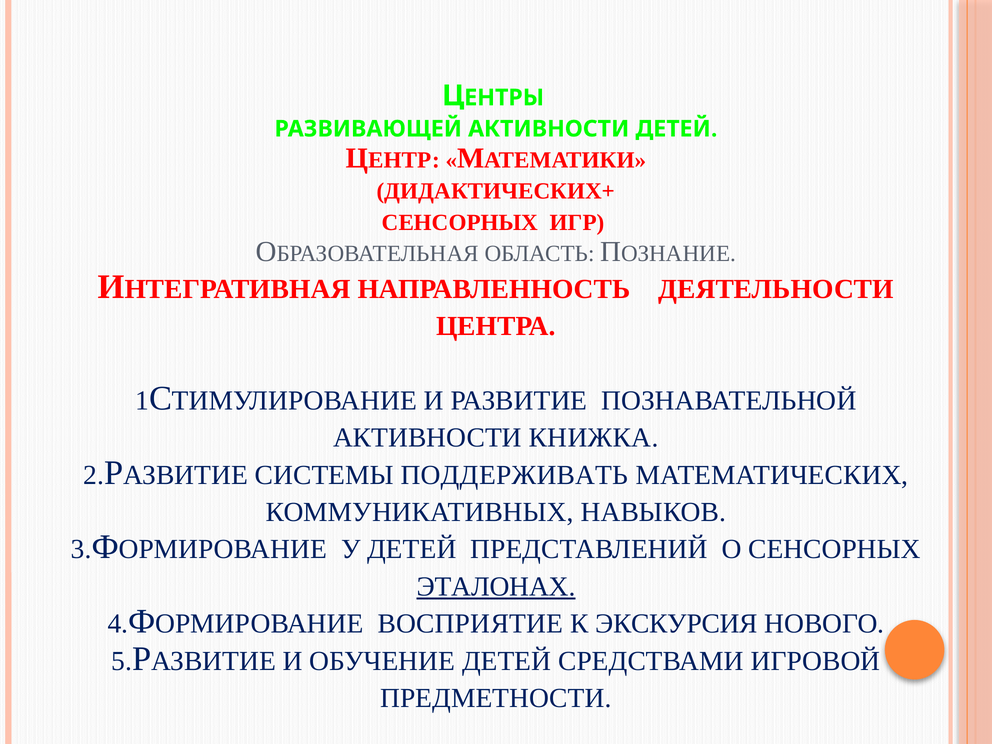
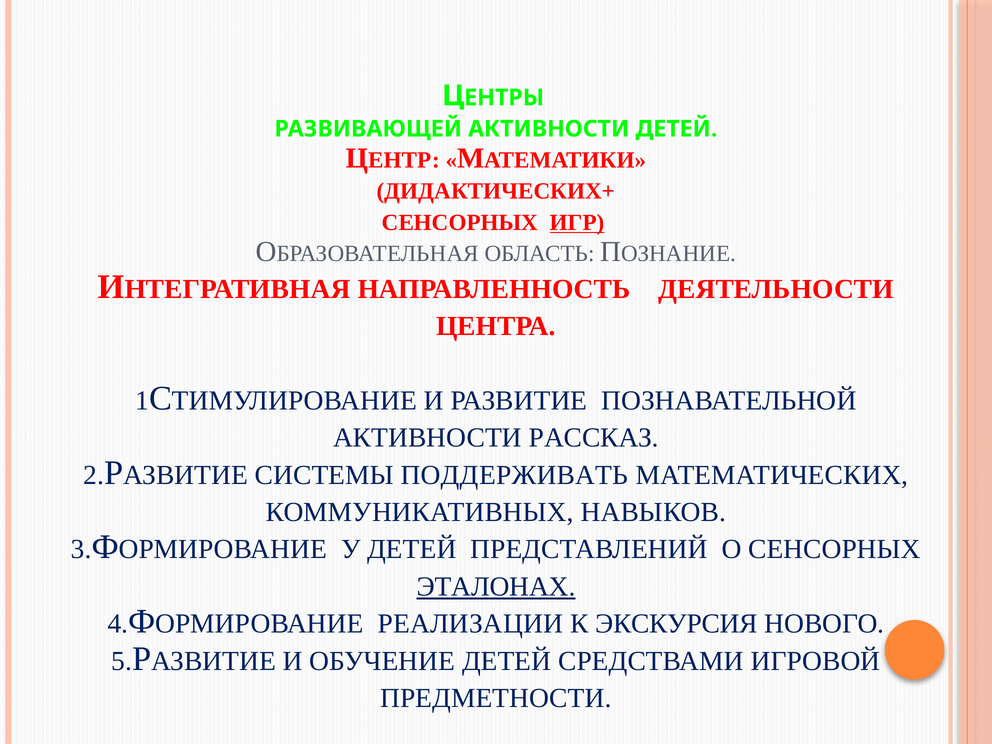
ИГР underline: none -> present (577, 223)
КНИЖКА: КНИЖКА -> РАССКАЗ (594, 438)
ВОСПРИЯТИЕ: ВОСПРИЯТИЕ -> РЕАЛИЗАЦИИ (470, 624)
